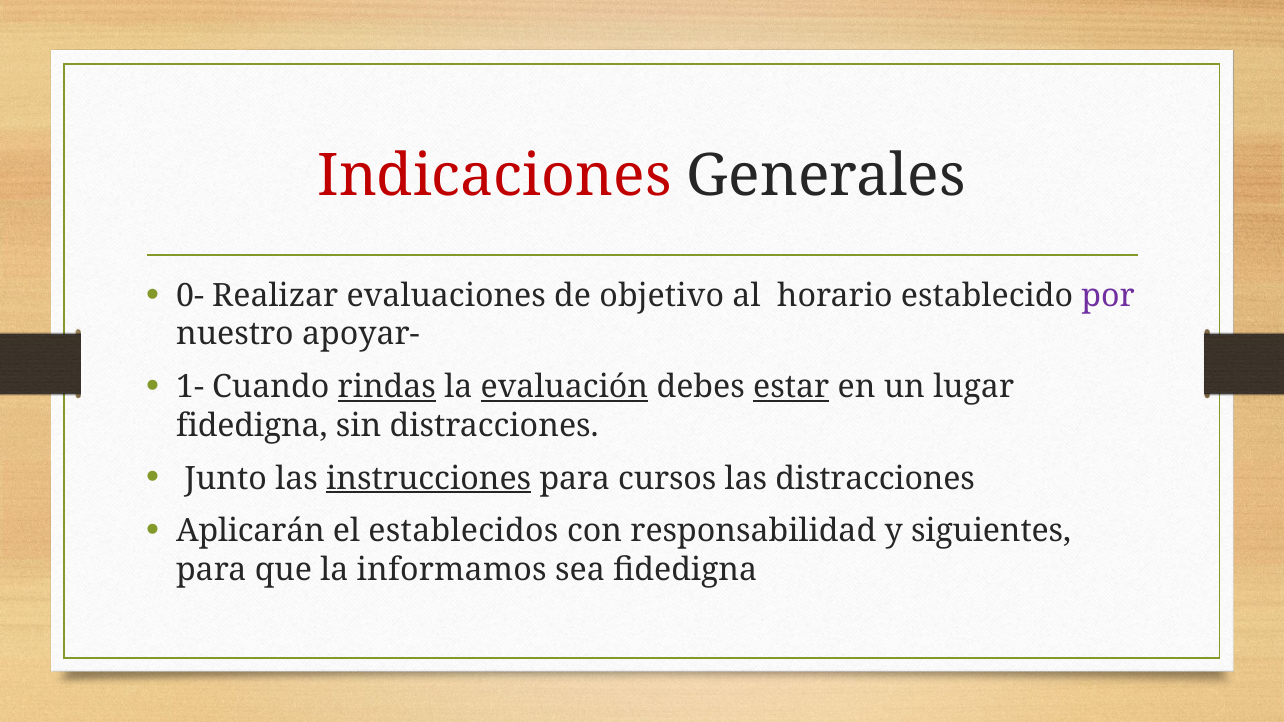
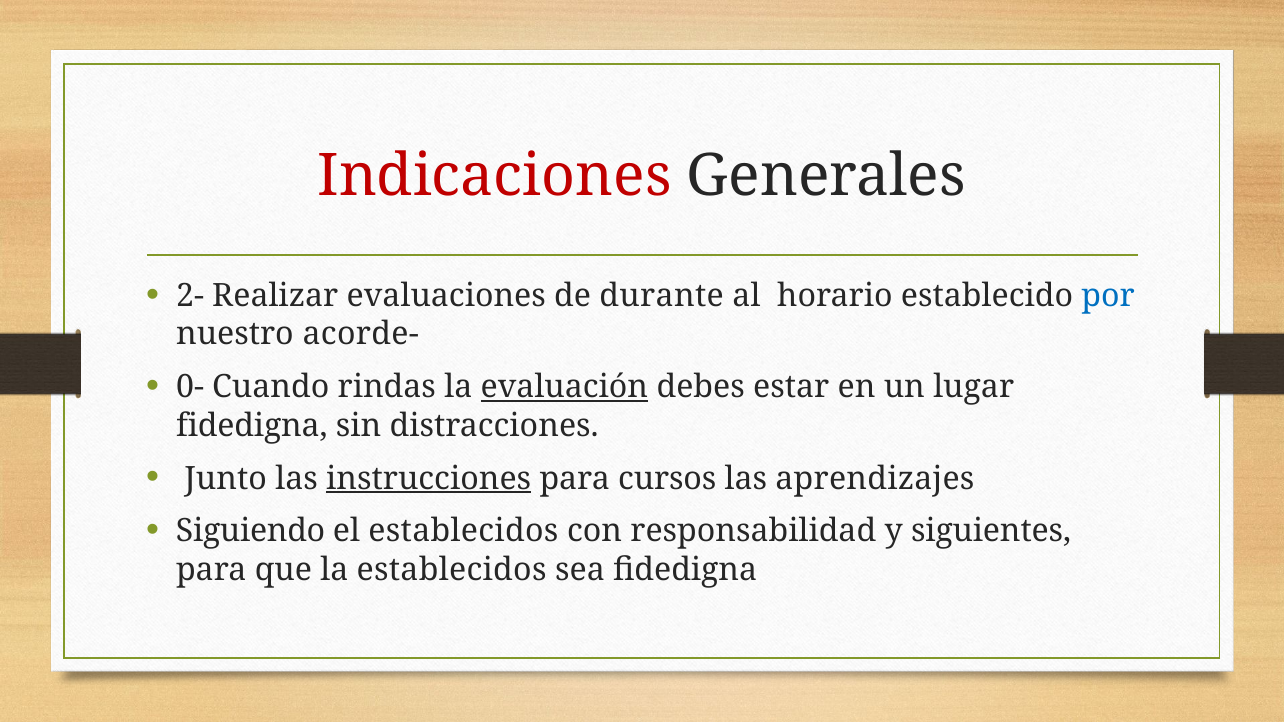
0-: 0- -> 2- (190, 296)
objetivo: objetivo -> durante (662, 296)
por colour: purple -> blue (1108, 296)
apoyar-: apoyar- -> acorde- (361, 334)
1-: 1- -> 0- (190, 387)
rindas underline: present -> none (387, 387)
estar underline: present -> none (791, 387)
las distracciones: distracciones -> aprendizajes (875, 479)
Aplicarán: Aplicarán -> Siguiendo (251, 532)
la informamos: informamos -> establecidos (452, 570)
